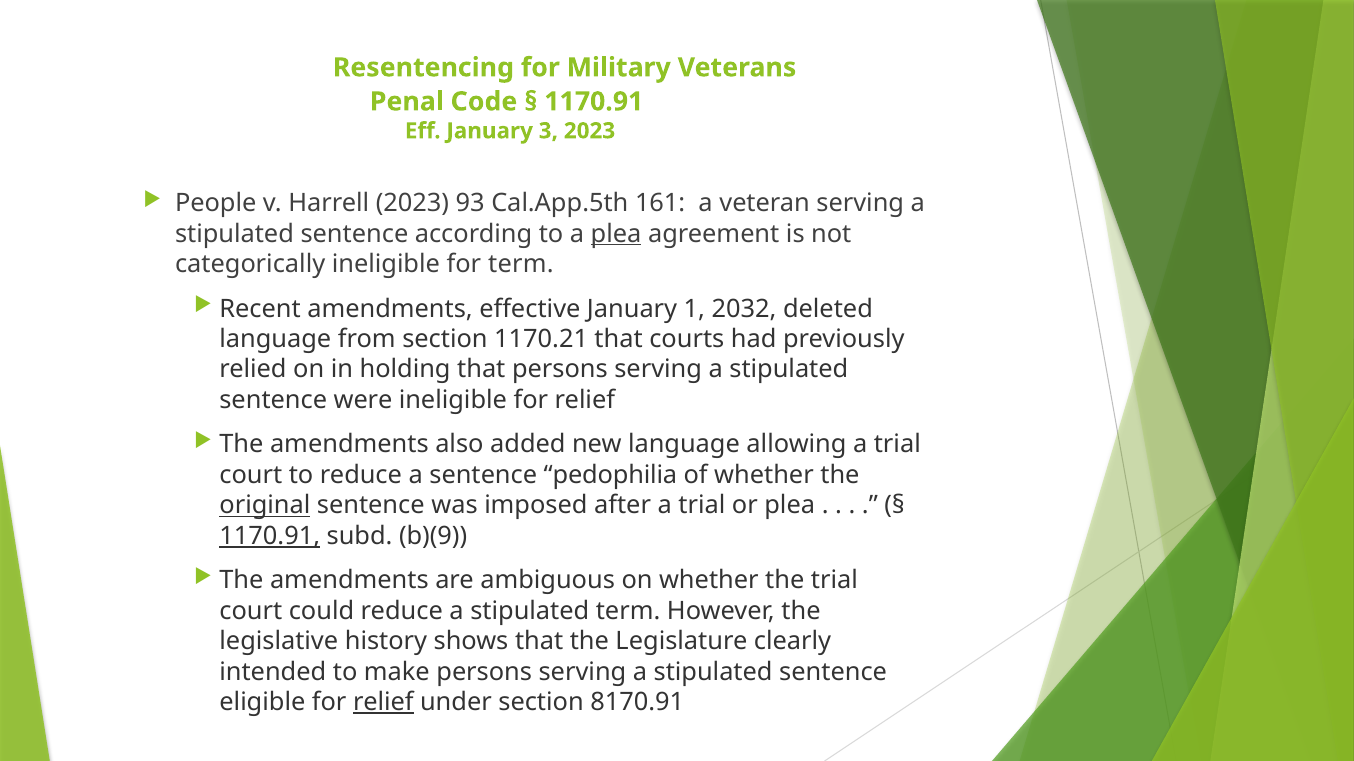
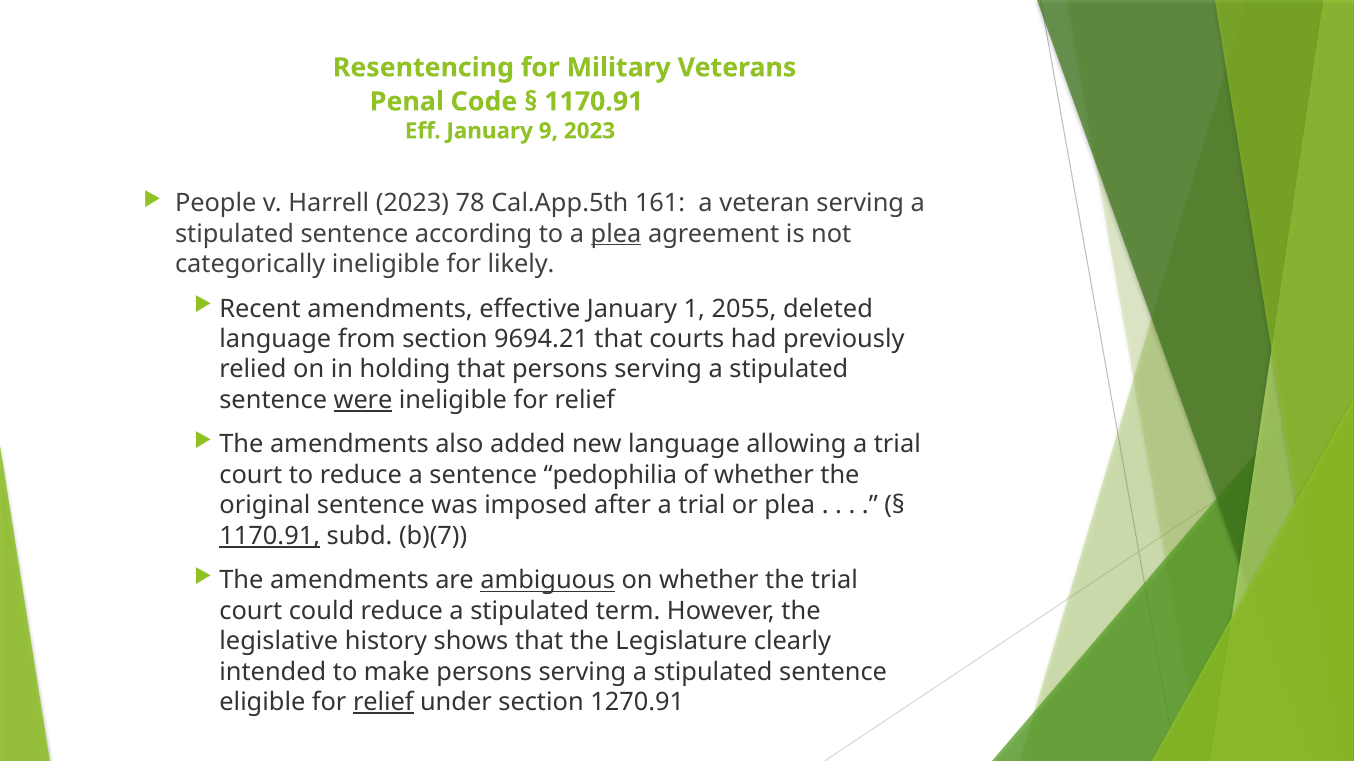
3: 3 -> 9 (548, 131)
93: 93 -> 78 (470, 203)
for term: term -> likely (521, 264)
2032: 2032 -> 2055 (744, 309)
1170.21: 1170.21 -> 9694.21 (541, 339)
were underline: none -> present (363, 400)
original underline: present -> none (265, 506)
b)(9: b)(9 -> b)(7 (433, 536)
ambiguous underline: none -> present (548, 581)
8170.91: 8170.91 -> 1270.91 (637, 703)
